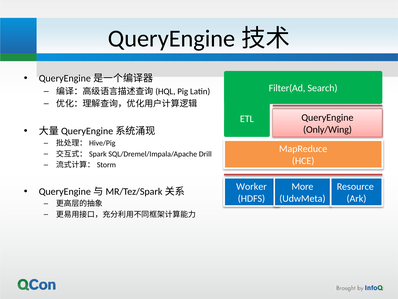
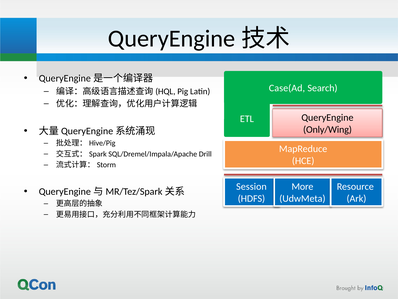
Filter(Ad: Filter(Ad -> Case(Ad (287, 88)
Worker: Worker -> Session (251, 186)
